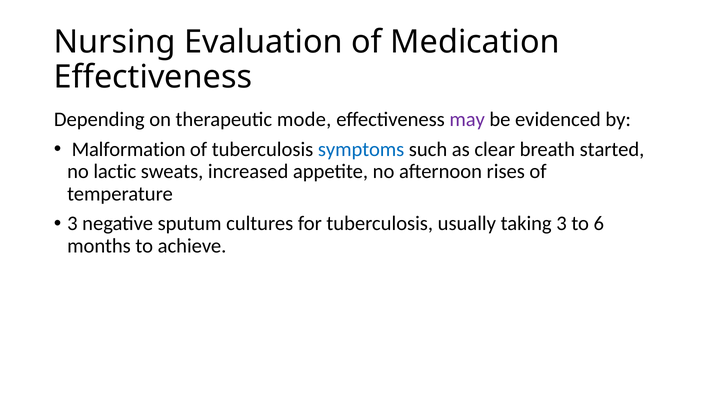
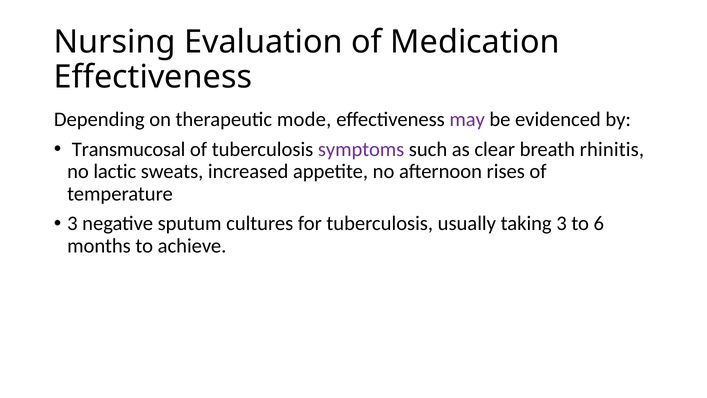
Malformation: Malformation -> Transmucosal (129, 149)
symptoms colour: blue -> purple (361, 149)
started: started -> rhinitis (612, 149)
